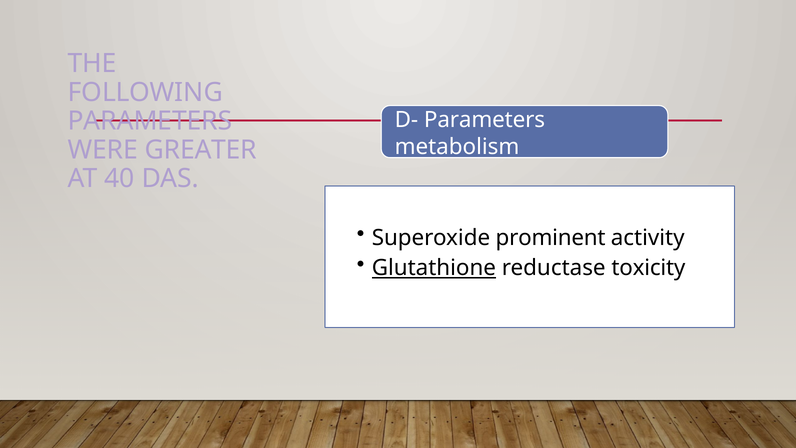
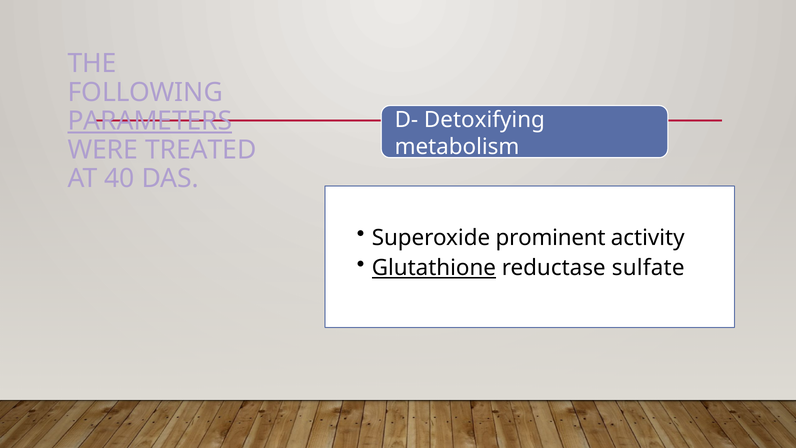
D- Parameters: Parameters -> Detoxifying (484, 120)
PARAMETERS underline: none -> present (150, 121)
GREATER: GREATER -> TREATED (201, 150)
toxicity: toxicity -> sulfate (648, 268)
